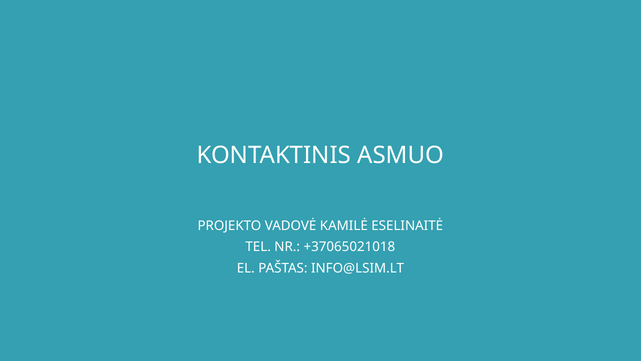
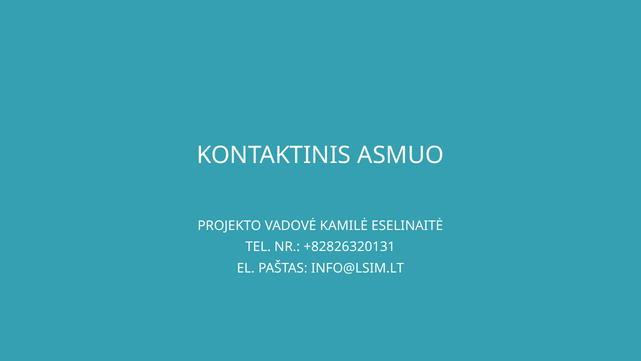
+37065021018: +37065021018 -> +82826320131 (349, 247)
